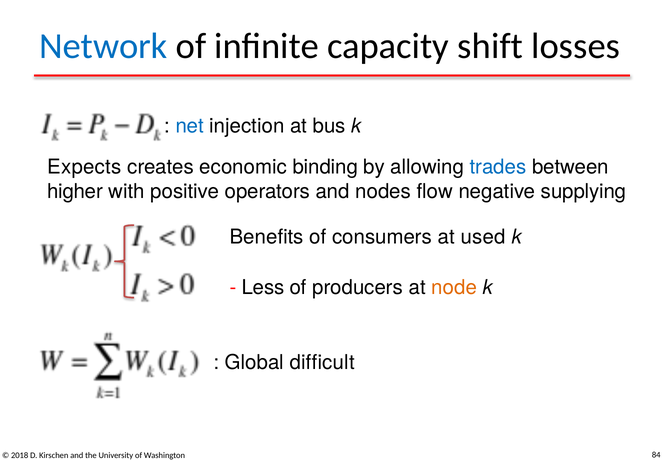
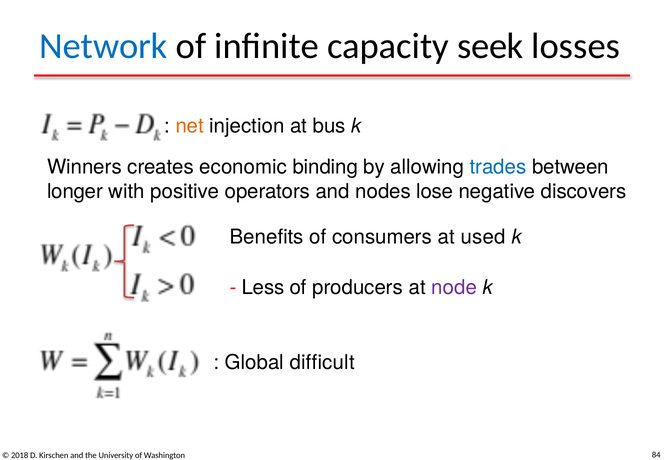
shift: shift -> seek (490, 46)
net colour: blue -> orange (190, 126)
Expects: Expects -> Winners (84, 167)
higher: higher -> longer (75, 191)
flow: flow -> lose (435, 191)
supplying: supplying -> discovers (584, 191)
node colour: orange -> purple (454, 288)
